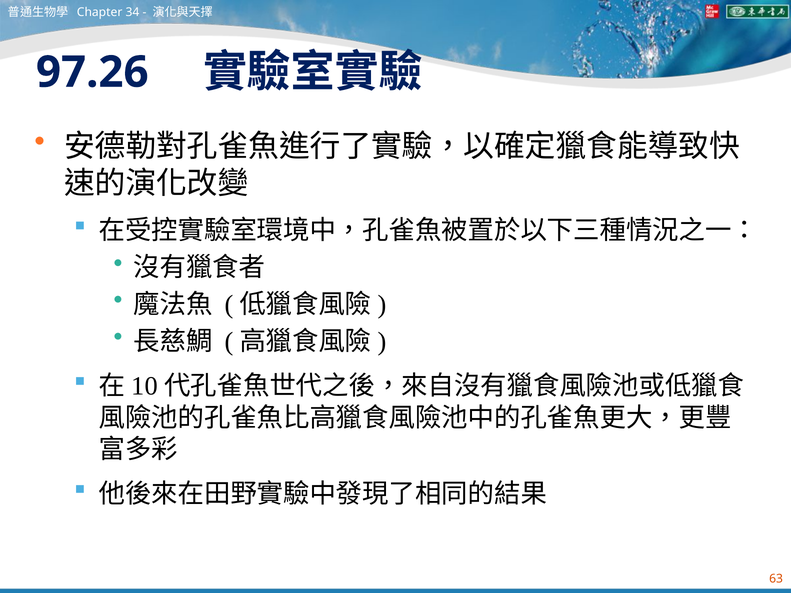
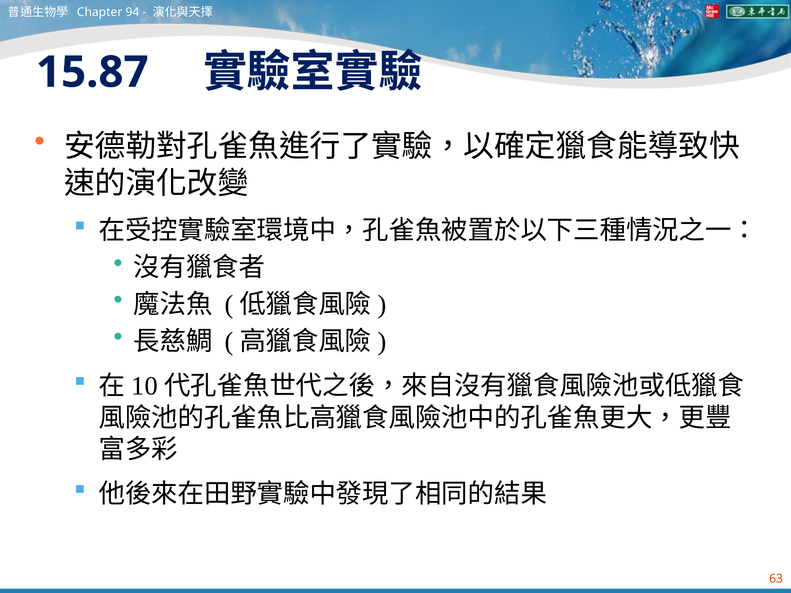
34: 34 -> 94 (132, 12)
97.26: 97.26 -> 15.87 (92, 72)
